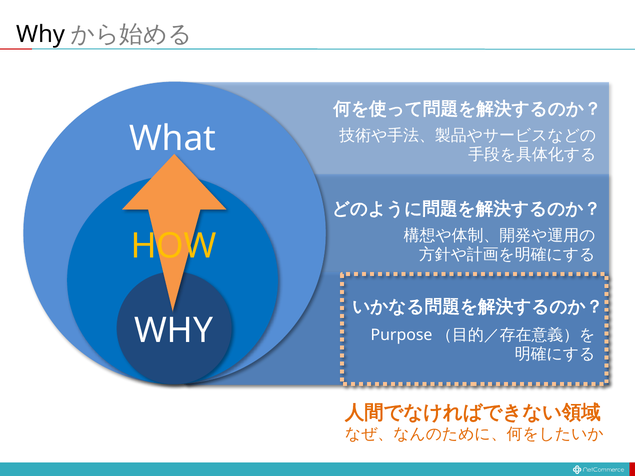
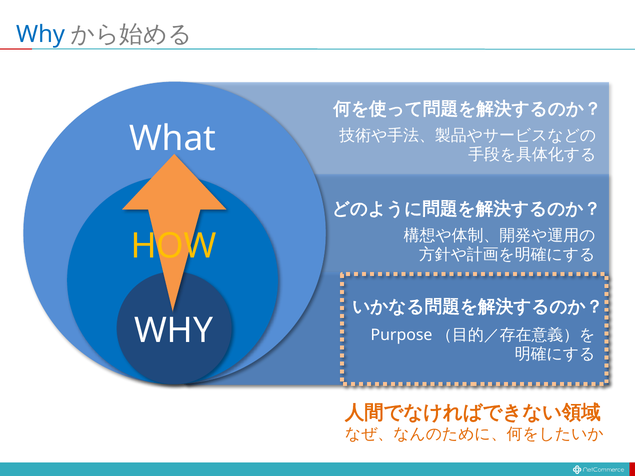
Why colour: black -> blue (41, 35)
